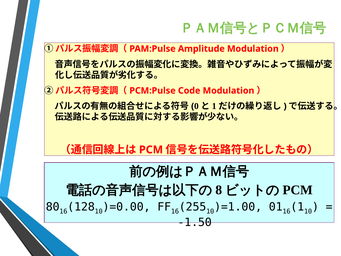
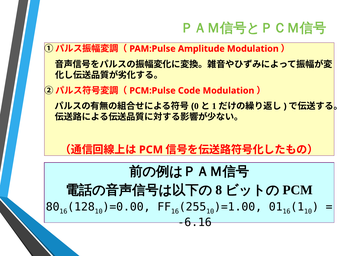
-1.50: -1.50 -> -6.16 (195, 222)
